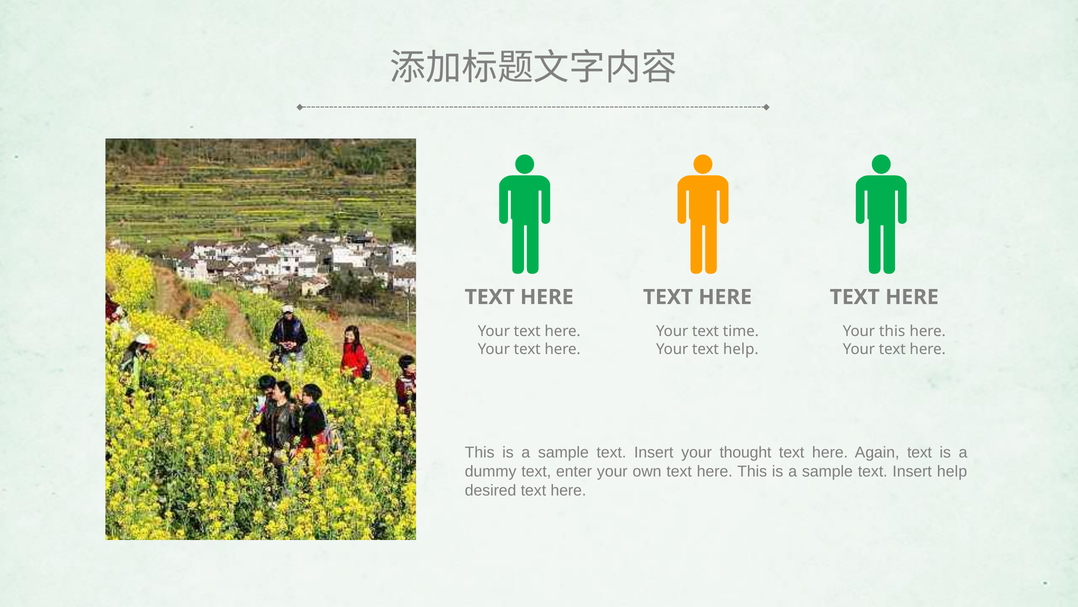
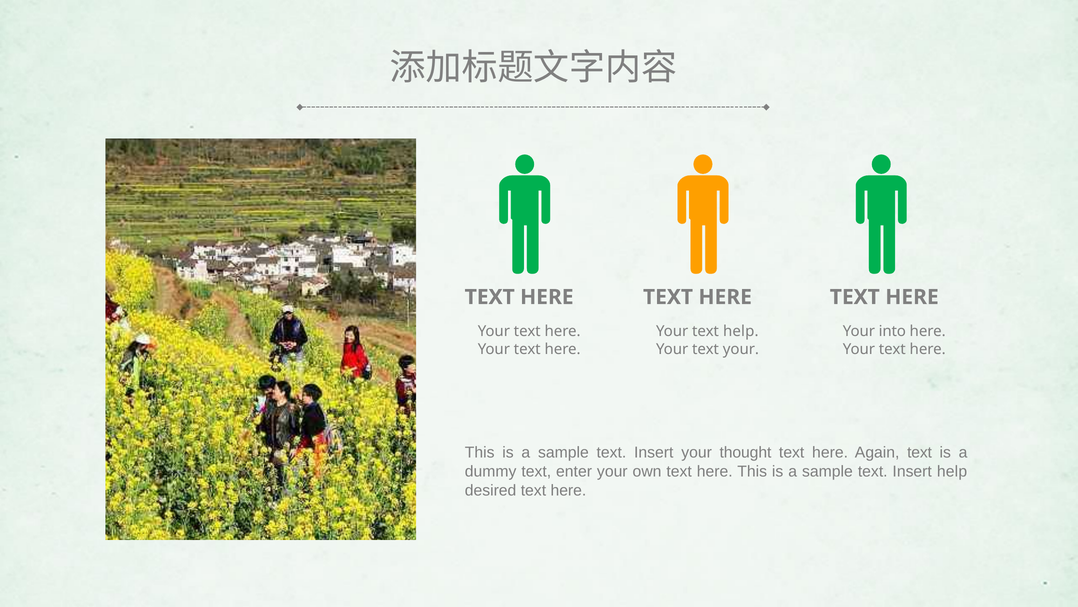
time: time -> help (741, 331)
Your this: this -> into (892, 331)
help: help -> your (741, 349)
